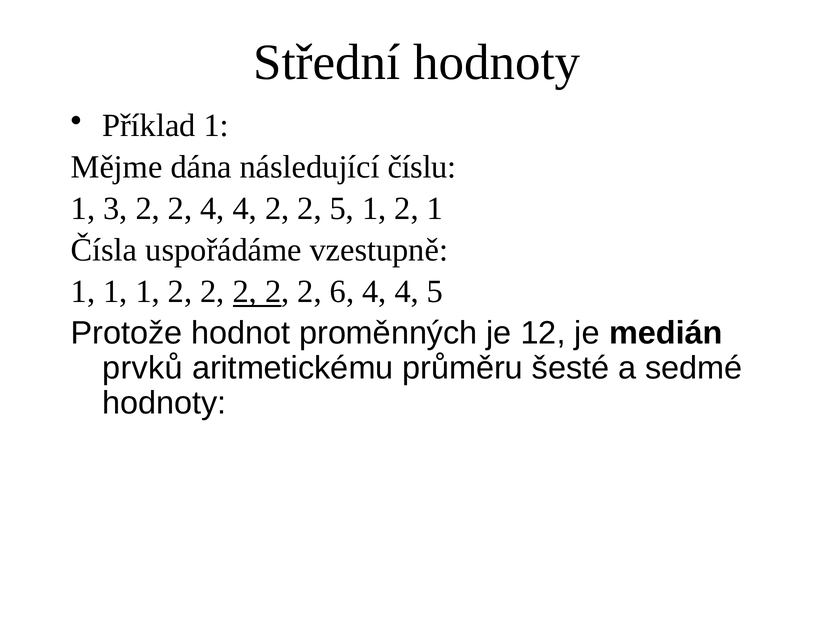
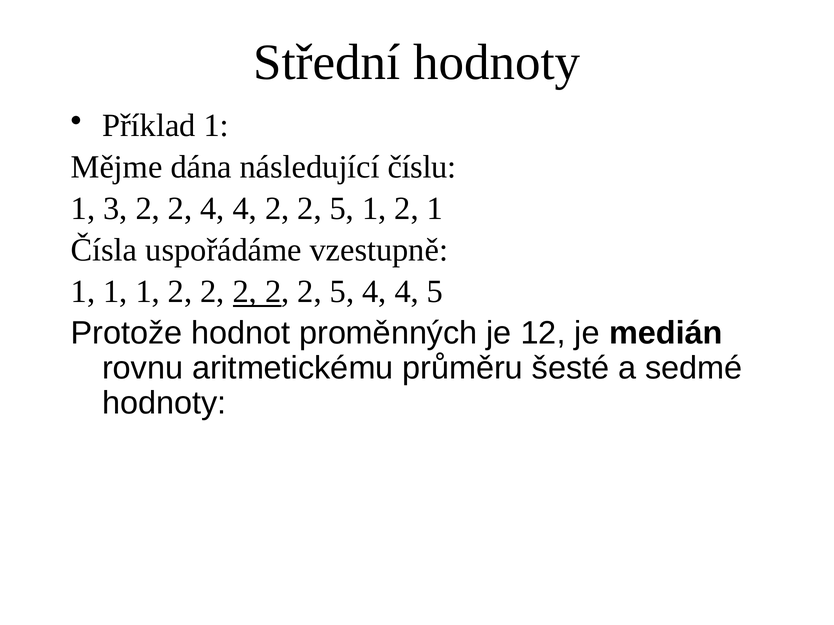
2 2 2 6: 6 -> 5 (342, 292)
prvků: prvků -> rovnu (143, 368)
